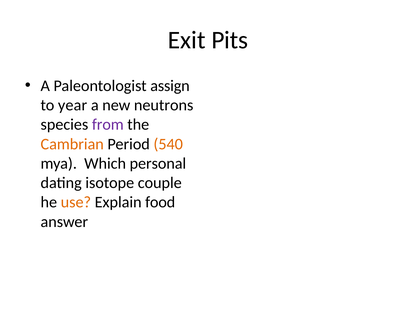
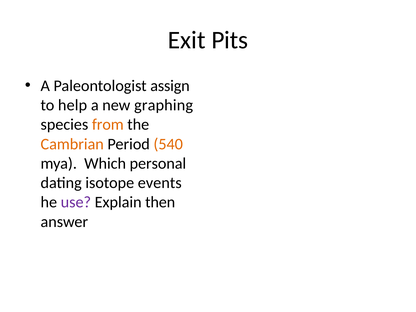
year: year -> help (73, 105)
neutrons: neutrons -> graphing (164, 105)
from colour: purple -> orange (108, 125)
couple: couple -> events (160, 183)
use colour: orange -> purple (76, 202)
food: food -> then (160, 202)
